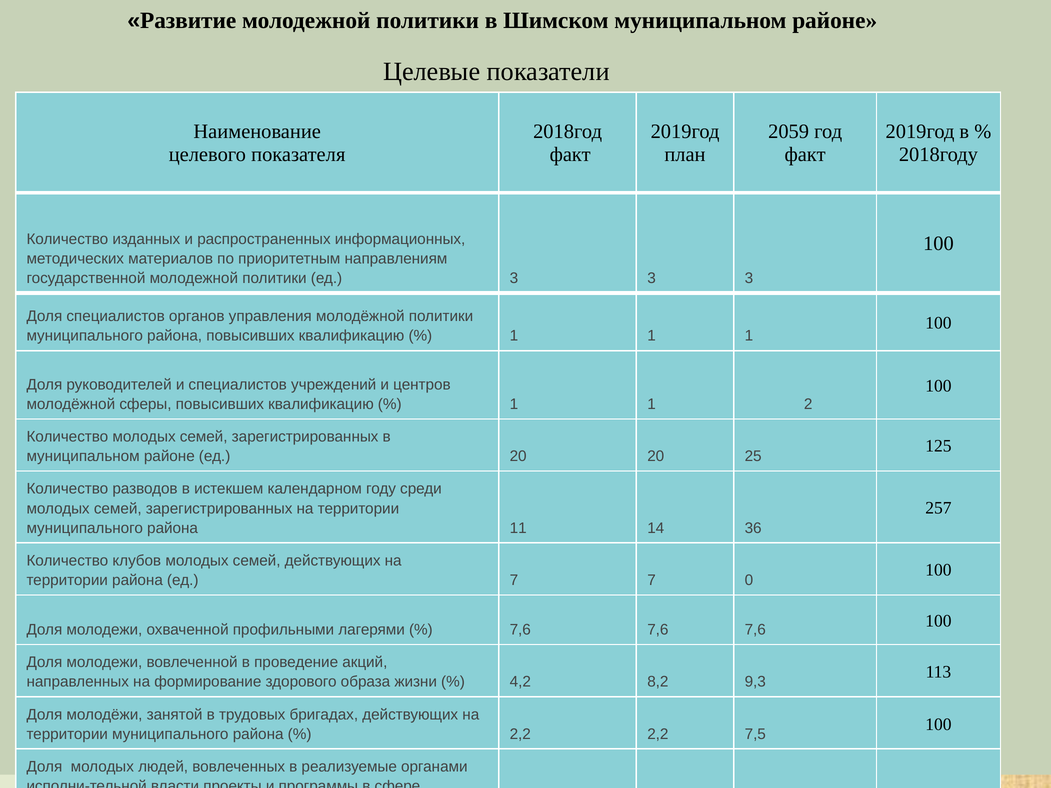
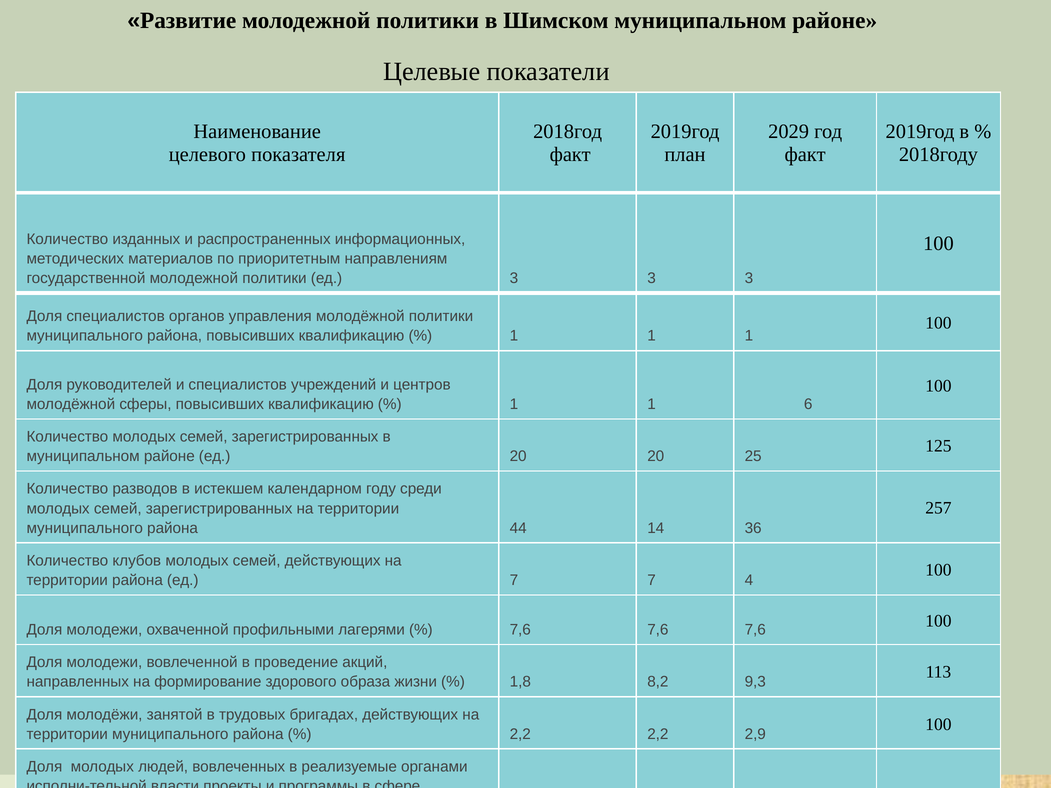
2059: 2059 -> 2029 (789, 132)
2: 2 -> 6 (808, 404)
11: 11 -> 44 (518, 528)
7 0: 0 -> 4 (749, 580)
4,2: 4,2 -> 1,8 (520, 682)
7,5: 7,5 -> 2,9 (755, 734)
